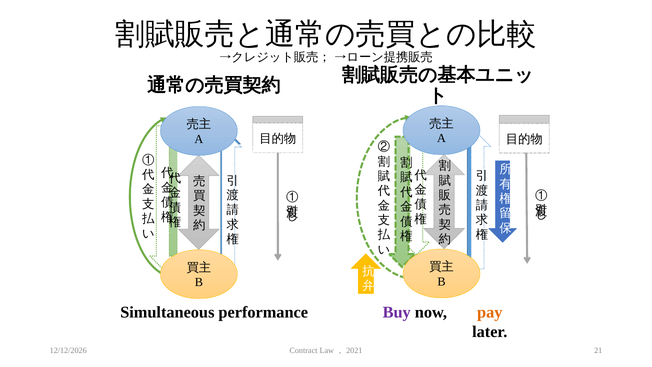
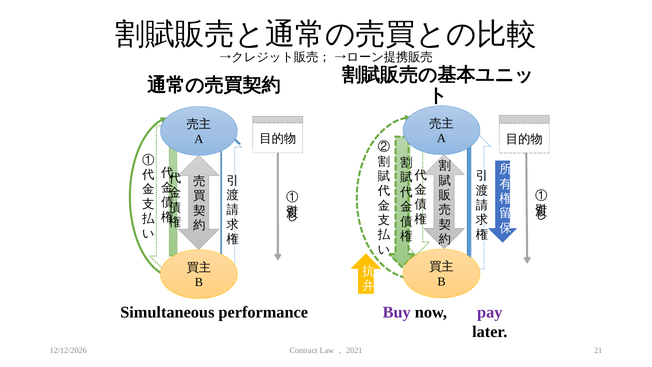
pay colour: orange -> purple (490, 312)
